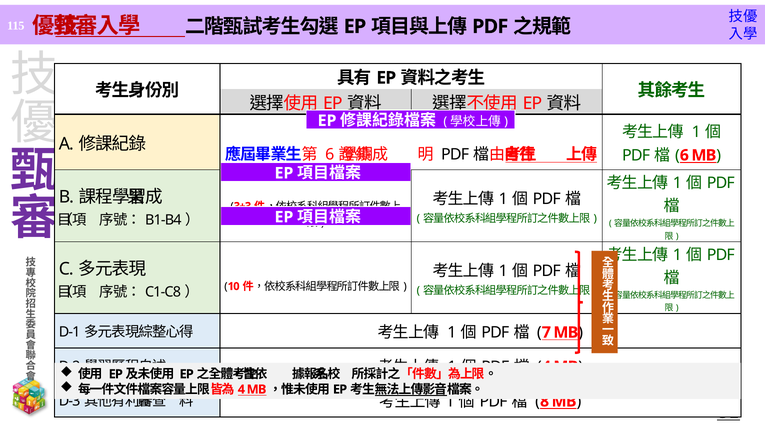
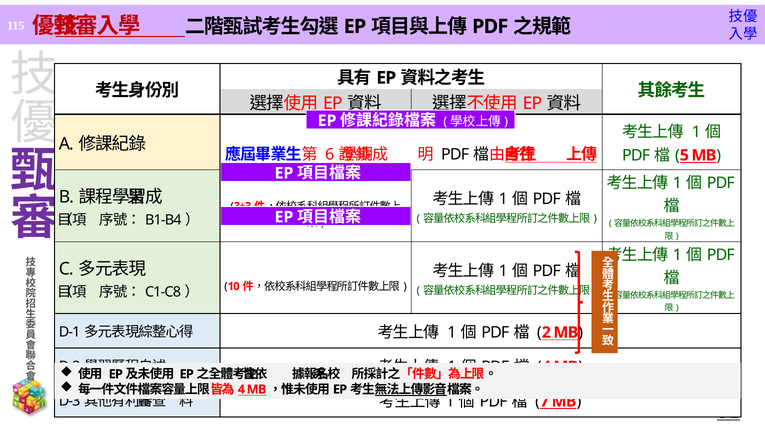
6: 6 -> 5 (684, 155)
7: 7 -> 2 (546, 333)
8: 8 -> 7 (545, 402)
